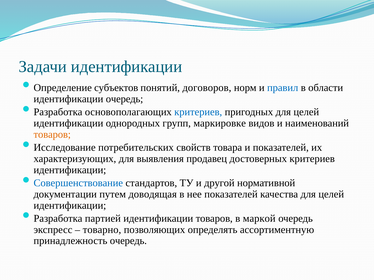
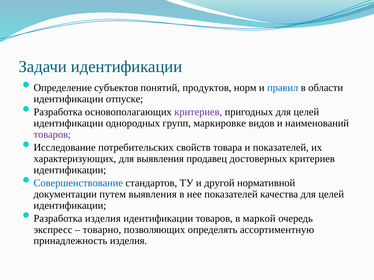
договоров: договоров -> продуктов (207, 88)
идентификации очередь: очередь -> отпуске (124, 99)
критериев colour: blue -> purple (198, 112)
товаров colour: orange -> purple (52, 135)
путем доводящая: доводящая -> выявления (153, 195)
Разработка партией: партией -> изделия (103, 219)
принадлежность очередь: очередь -> изделия (128, 241)
